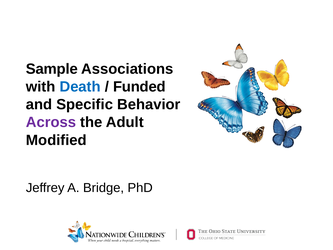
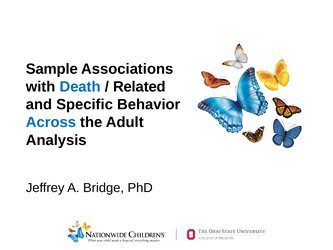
Funded: Funded -> Related (139, 87)
Across colour: purple -> blue (51, 122)
Modified: Modified -> Analysis (56, 140)
